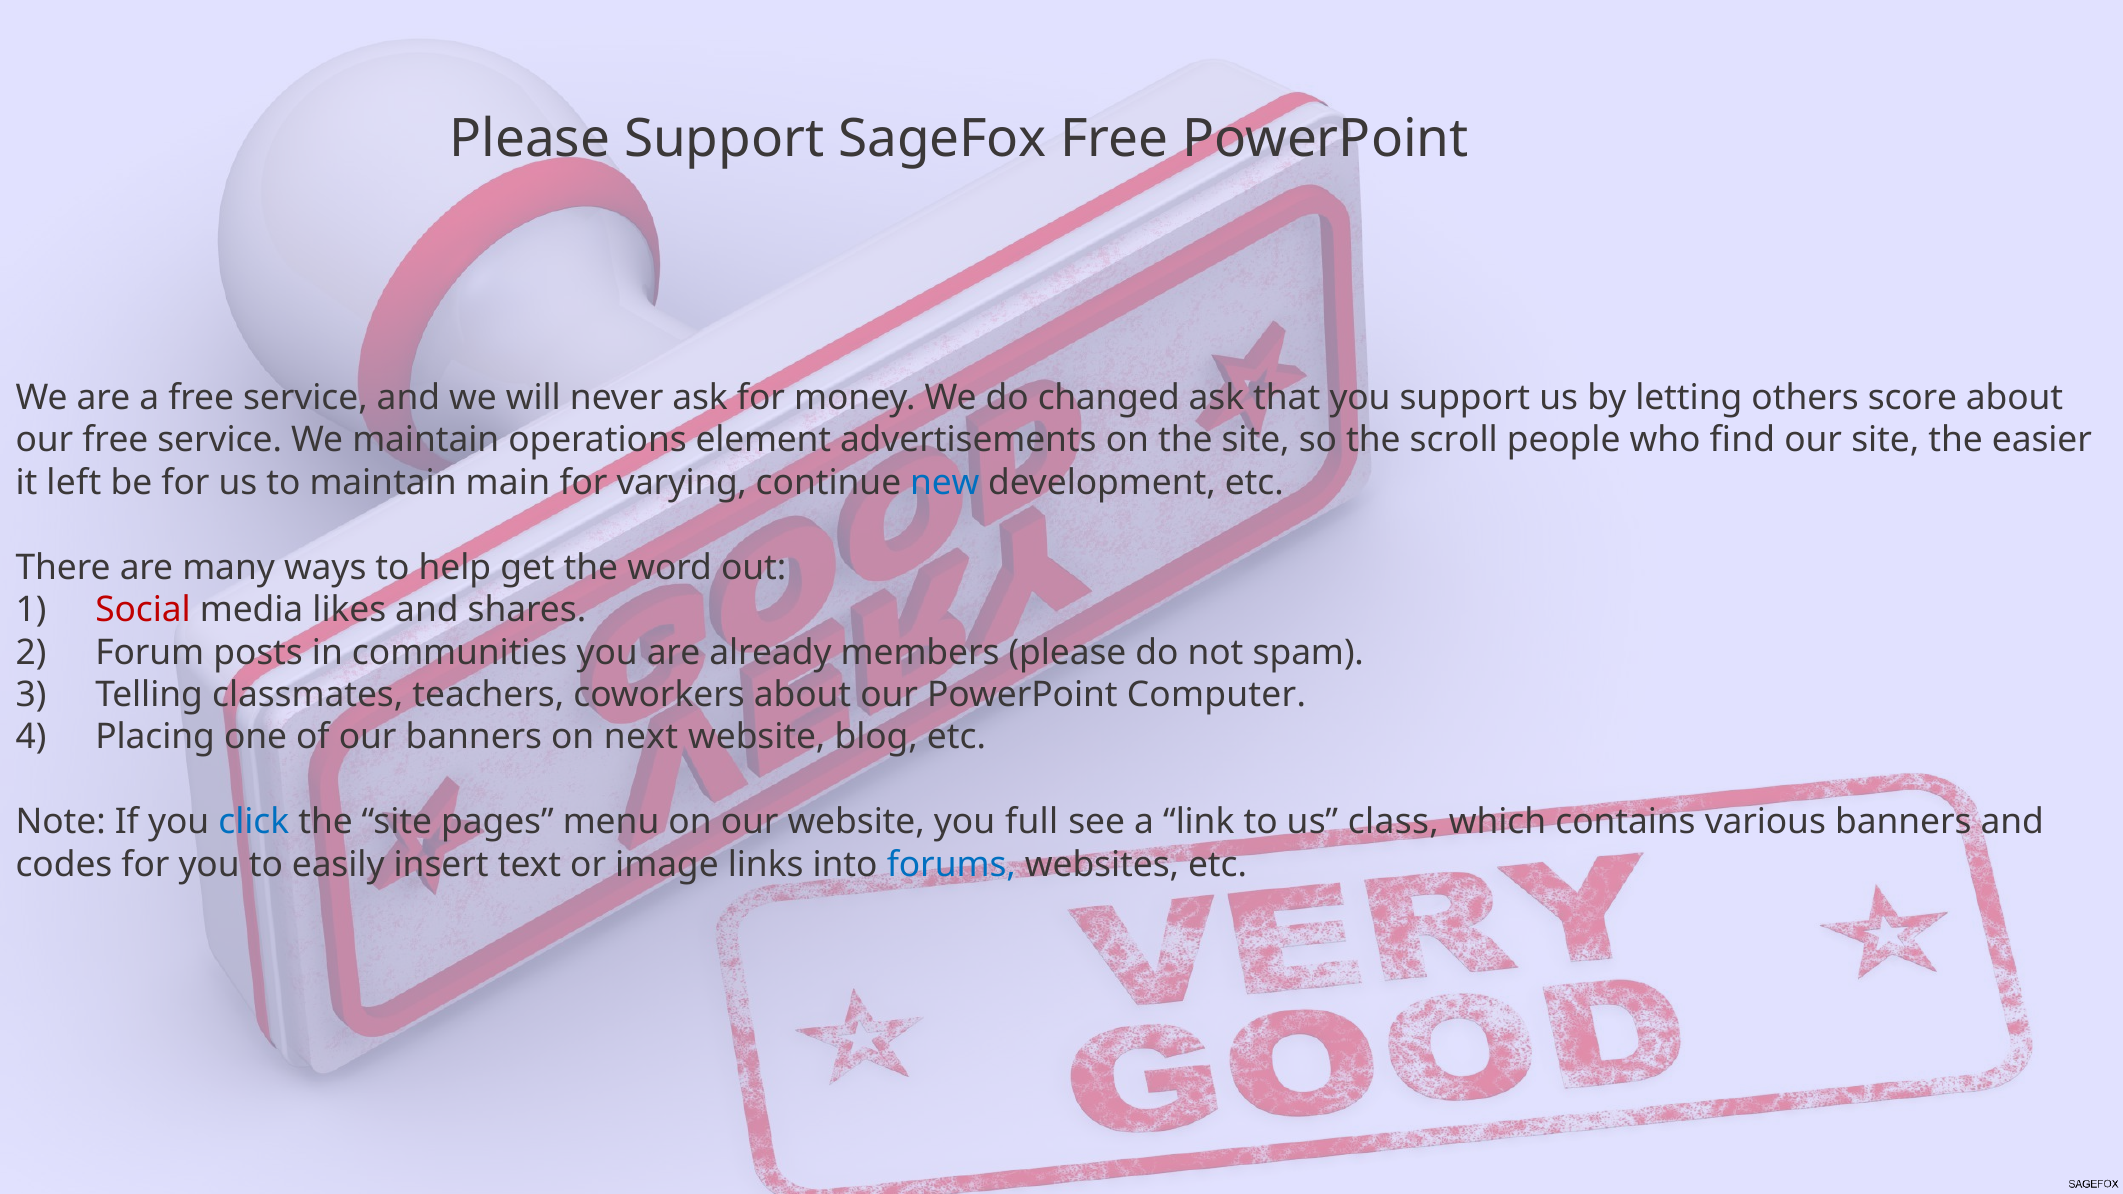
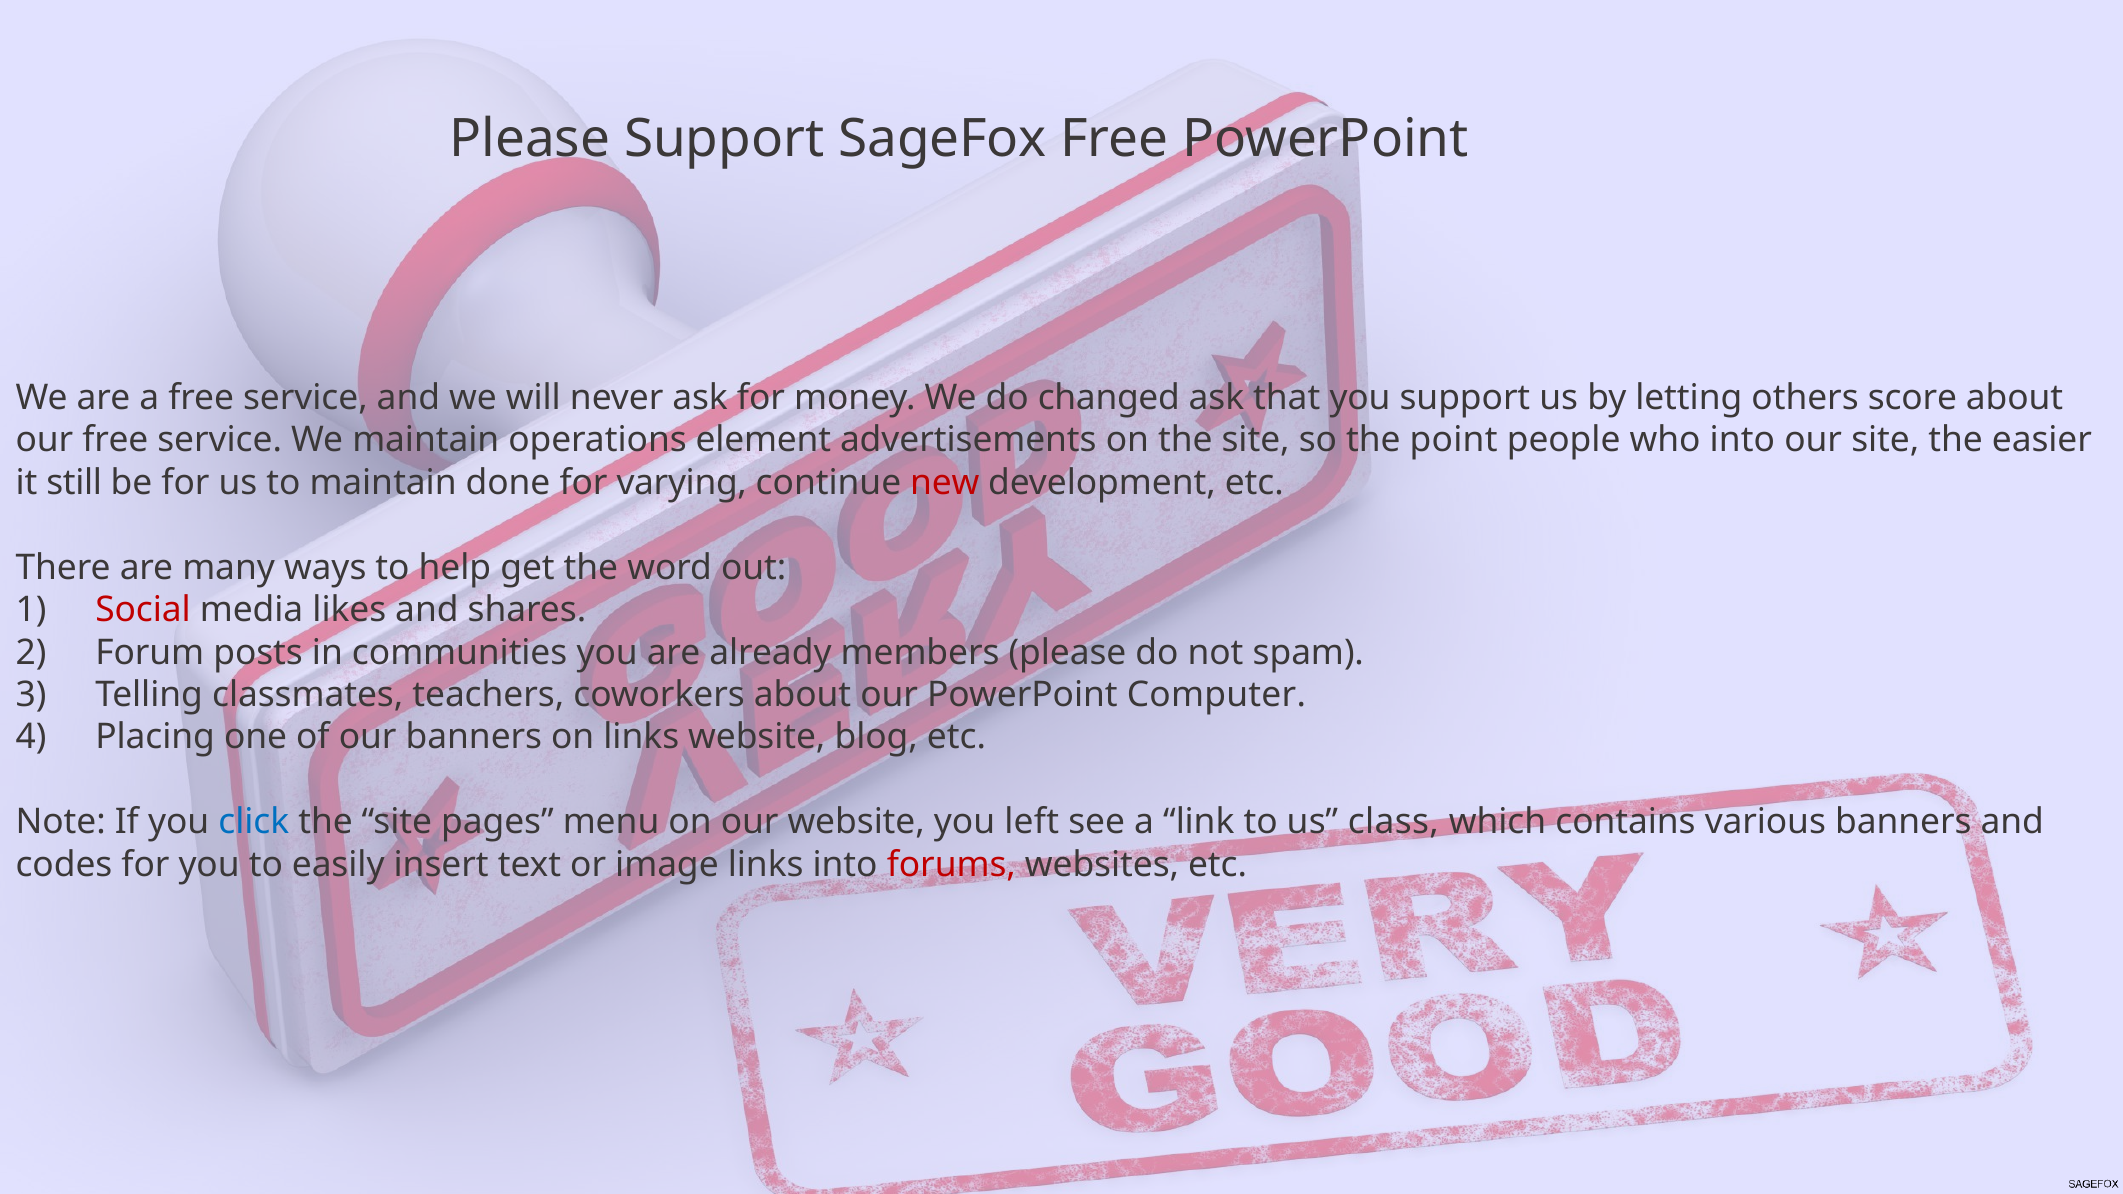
scroll: scroll -> point (1454, 440)
who find: find -> into (1742, 440)
left: left -> still (74, 483)
main: main -> done (508, 483)
new colour: blue -> red (945, 483)
on next: next -> links (641, 737)
full: full -> left (1032, 822)
forums colour: blue -> red (951, 865)
